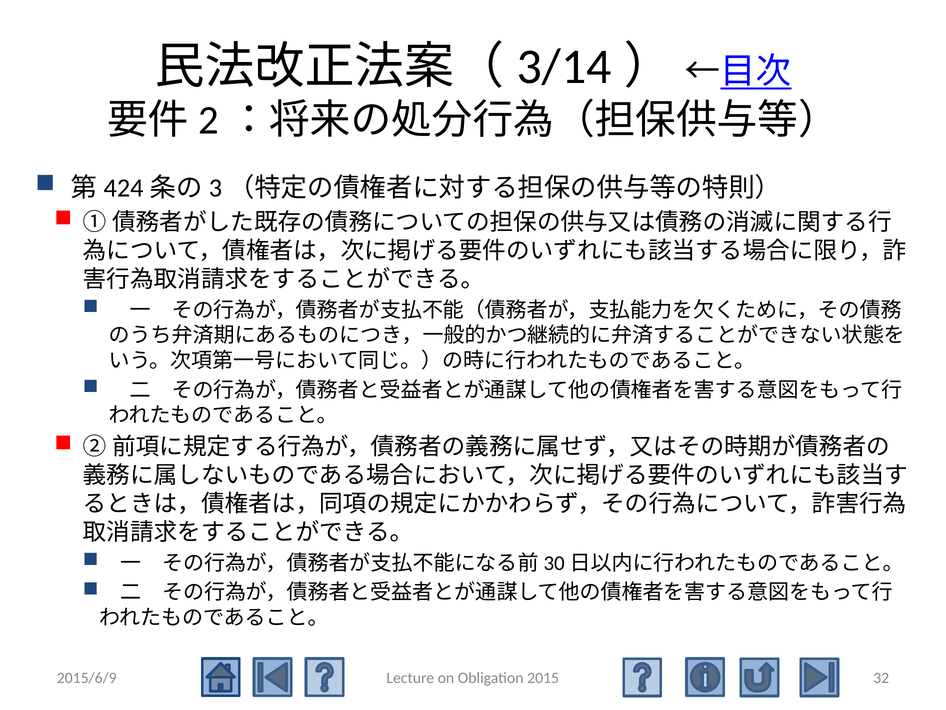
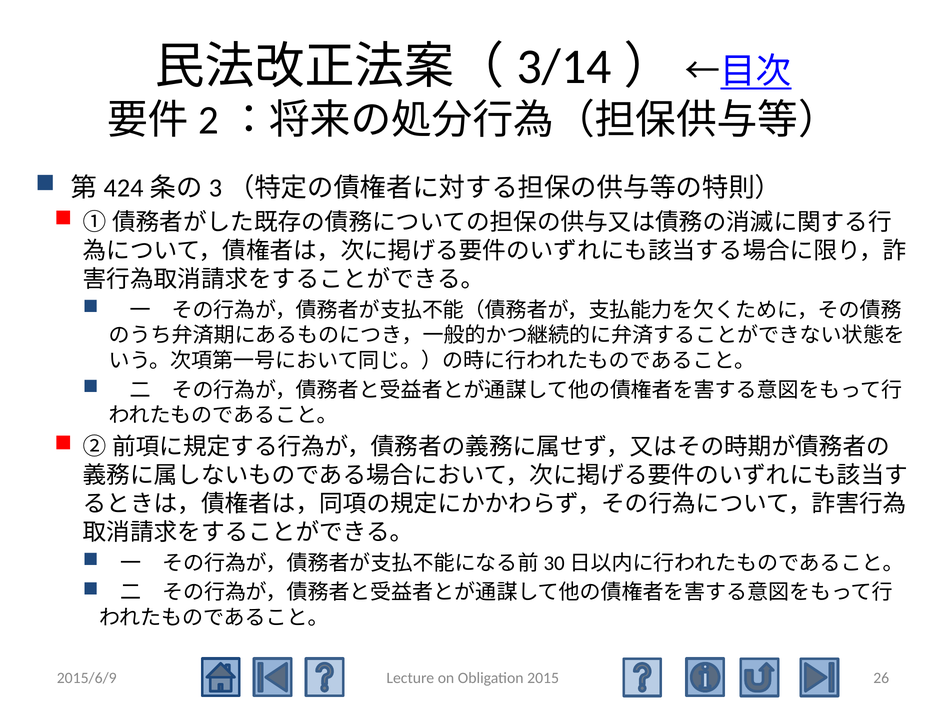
32: 32 -> 26 (881, 677)
